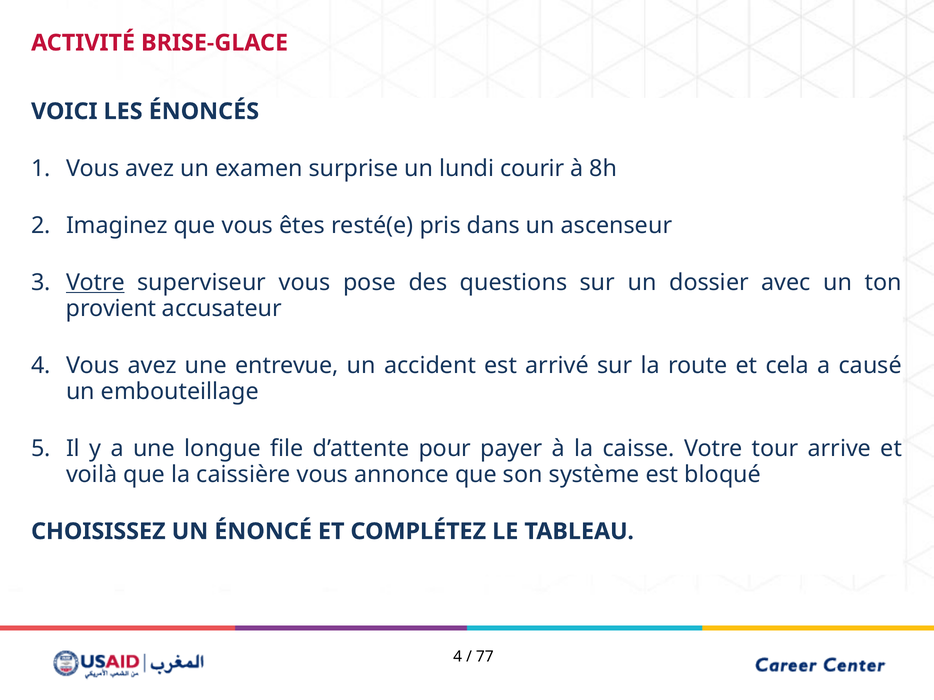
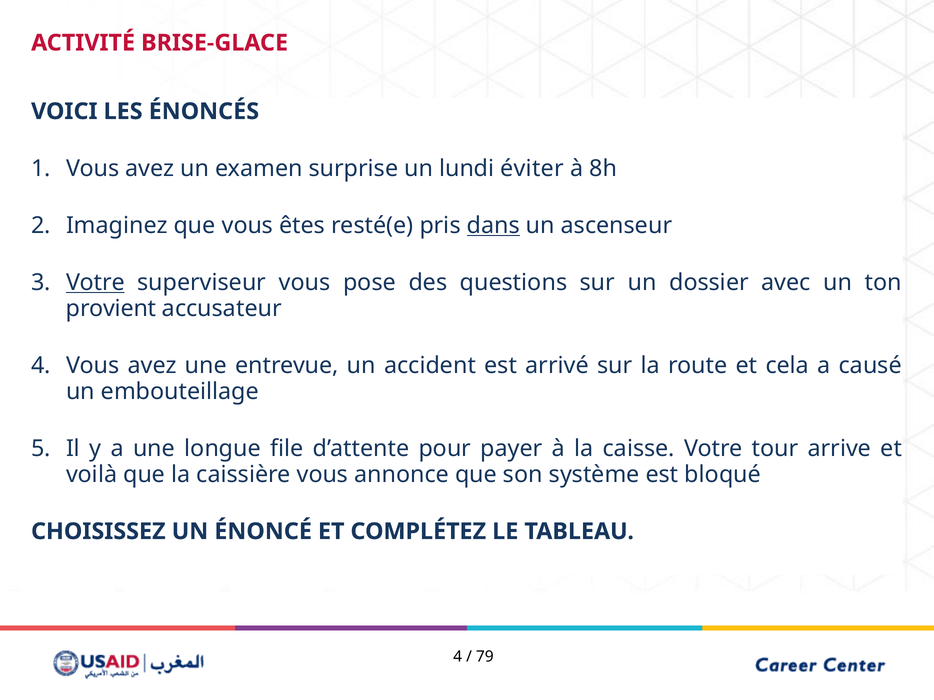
courir: courir -> éviter (532, 169)
dans underline: none -> present (493, 226)
77: 77 -> 79 (485, 657)
